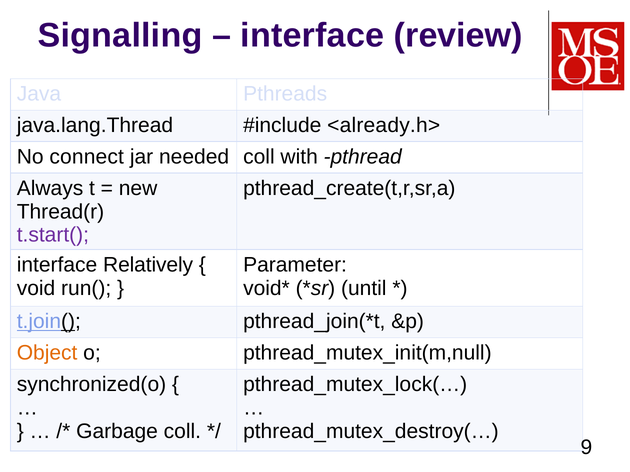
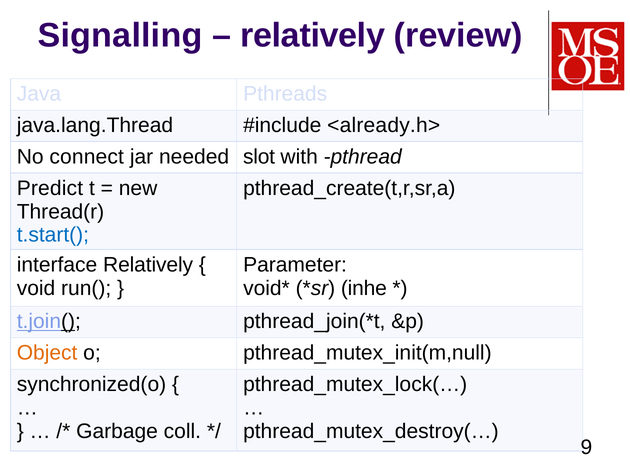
interface: interface -> relatively (313, 35)
needed coll: coll -> slot (259, 157)
Always: Always -> Predict (50, 188)
t.start( colour: purple -> blue (53, 235)
until: until -> inhe (364, 288)
